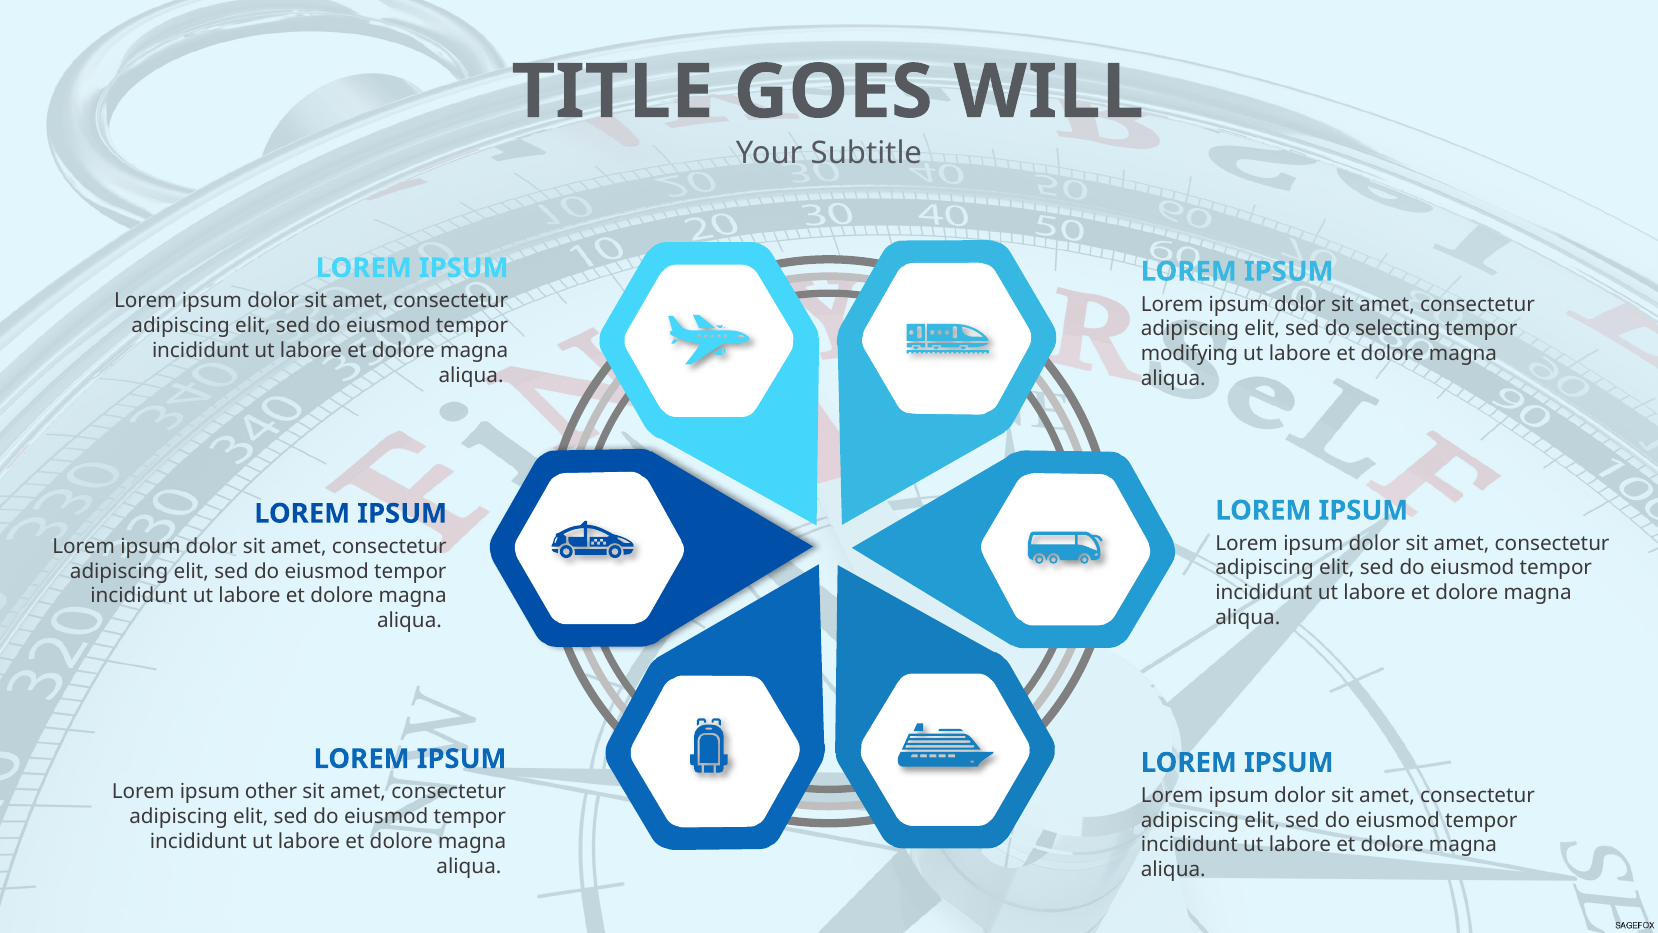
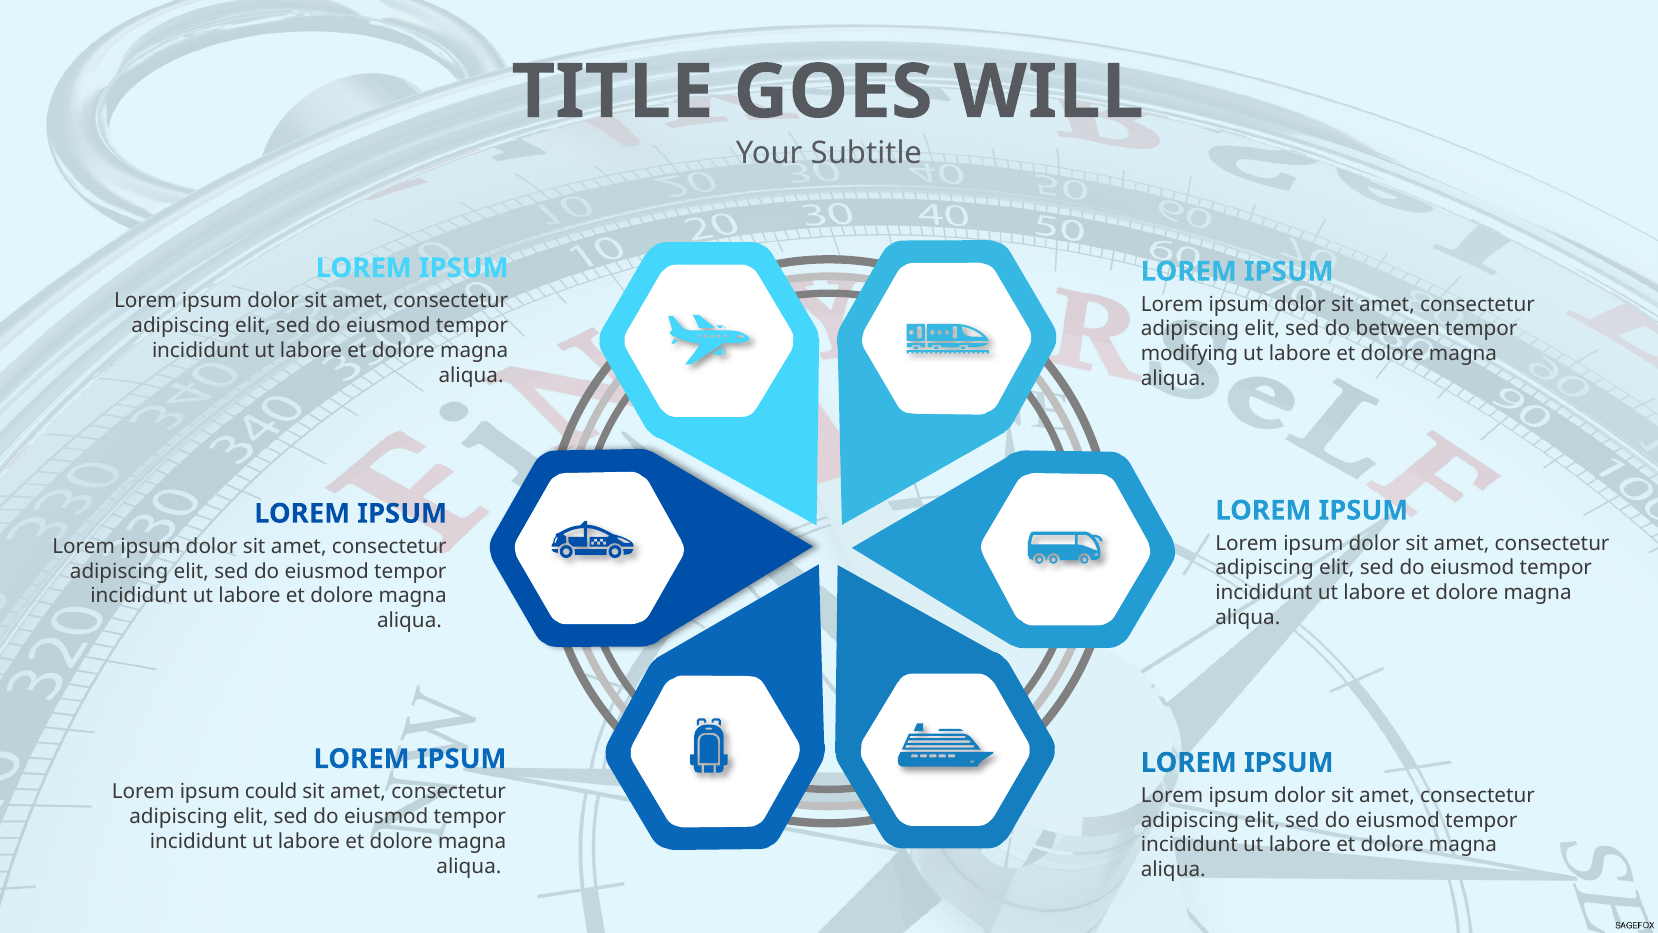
selecting: selecting -> between (1398, 329)
other: other -> could (271, 791)
